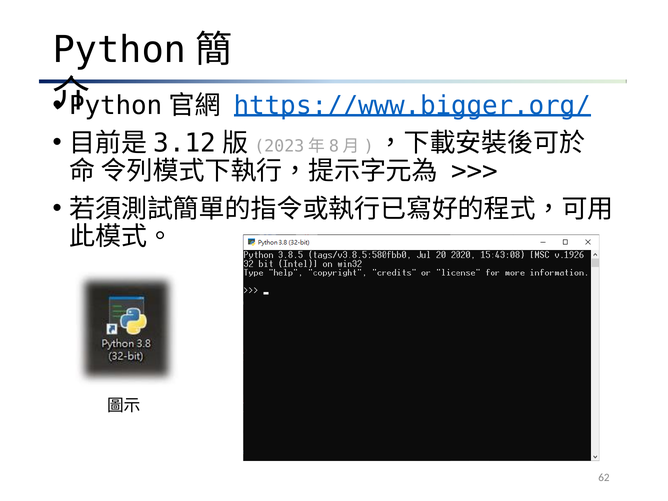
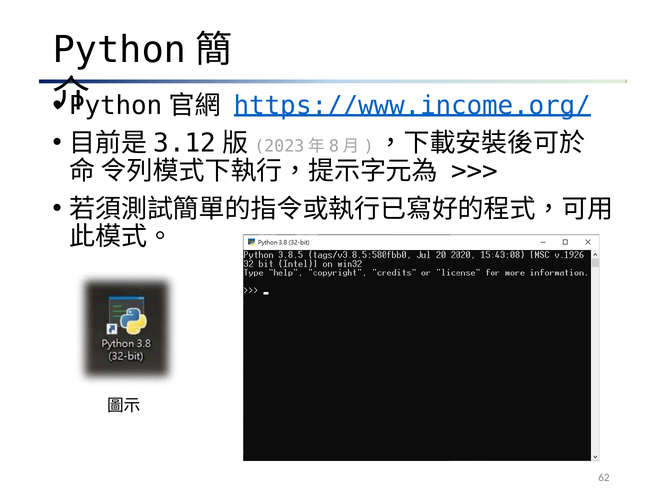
https://www.bigger.org/: https://www.bigger.org/ -> https://www.income.org/ (412, 106)
